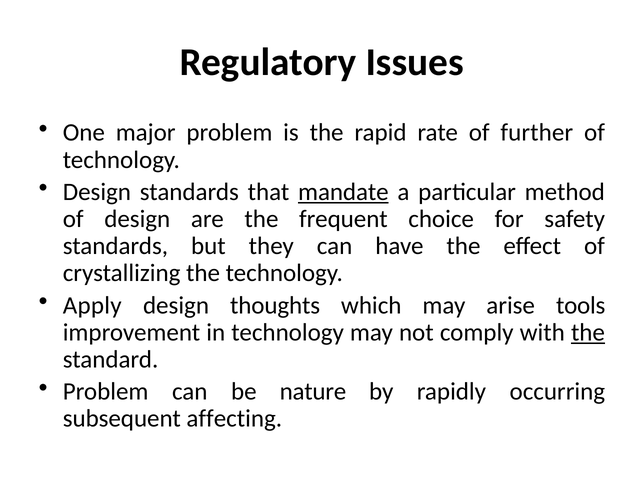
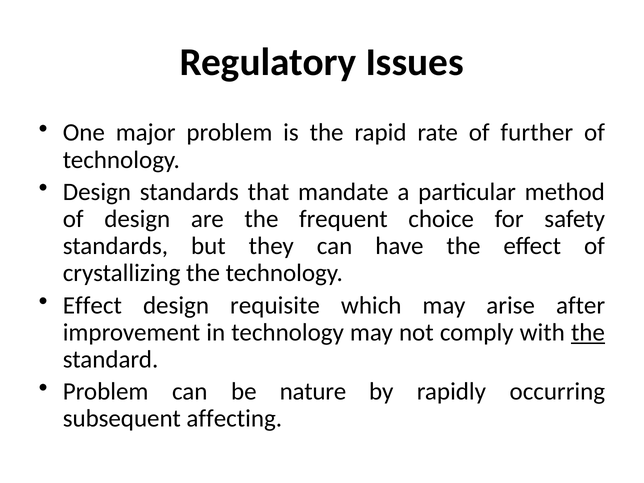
mandate underline: present -> none (343, 192)
Apply: Apply -> Effect (92, 305)
thoughts: thoughts -> requisite (275, 305)
tools: tools -> after (581, 305)
